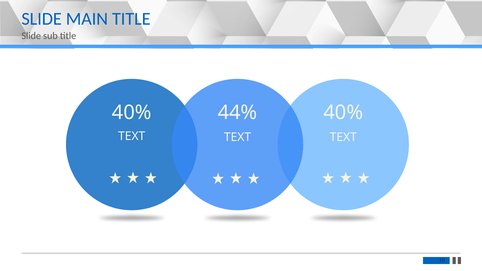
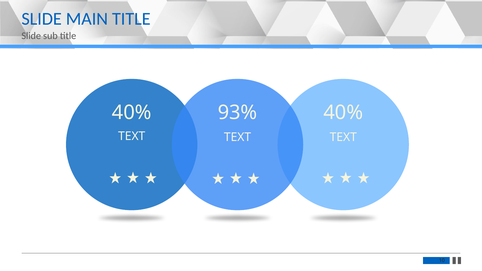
44%: 44% -> 93% (237, 113)
